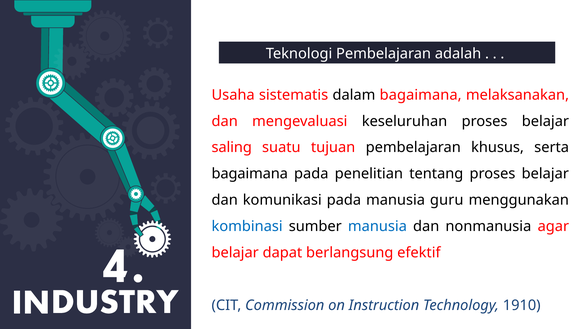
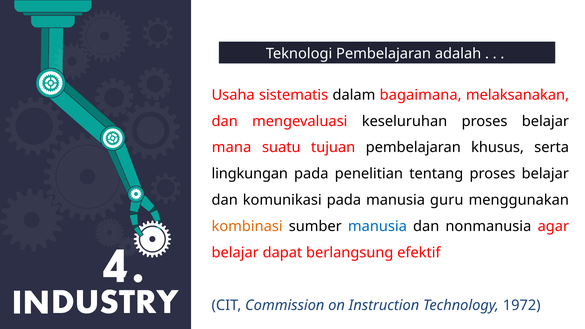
saling: saling -> mana (232, 148)
bagaimana: bagaimana -> lingkungan (250, 174)
kombinasi colour: blue -> orange (247, 226)
1910: 1910 -> 1972 (522, 305)
